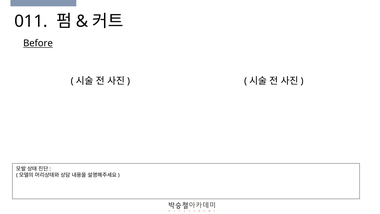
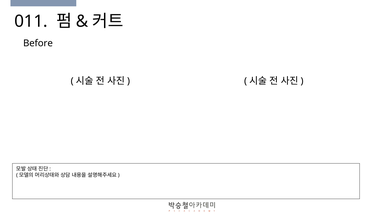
Before underline: present -> none (38, 43)
